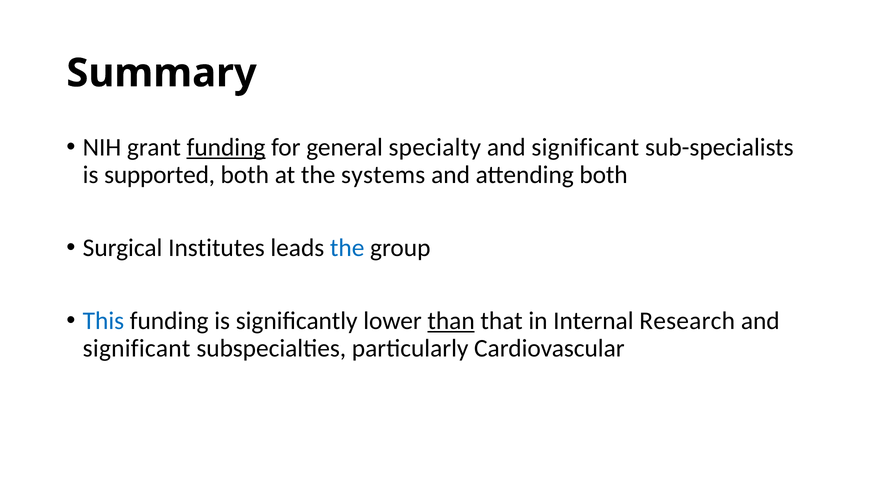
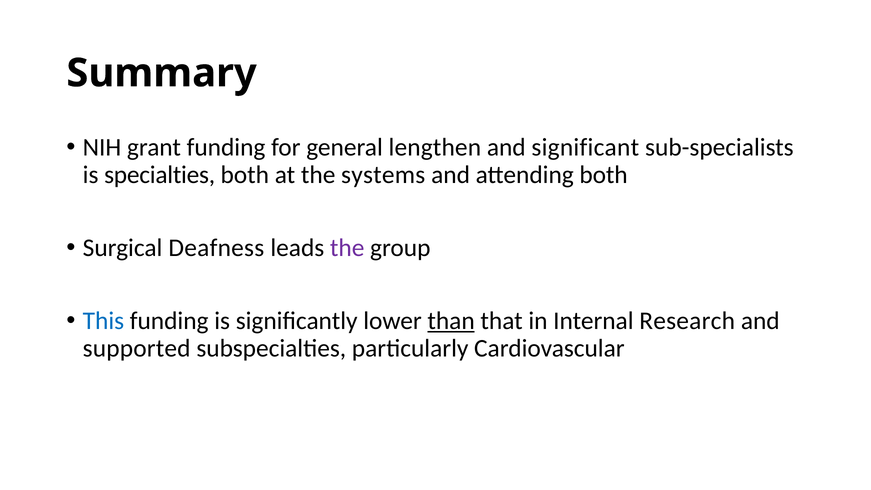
funding underline: present -> none (226, 147)
specialty: specialty -> lengthen (435, 147)
supported: supported -> specialties (160, 175)
Institutes: Institutes -> Deafness (216, 248)
the colour: blue -> purple (347, 248)
significant: significant -> supported (137, 348)
